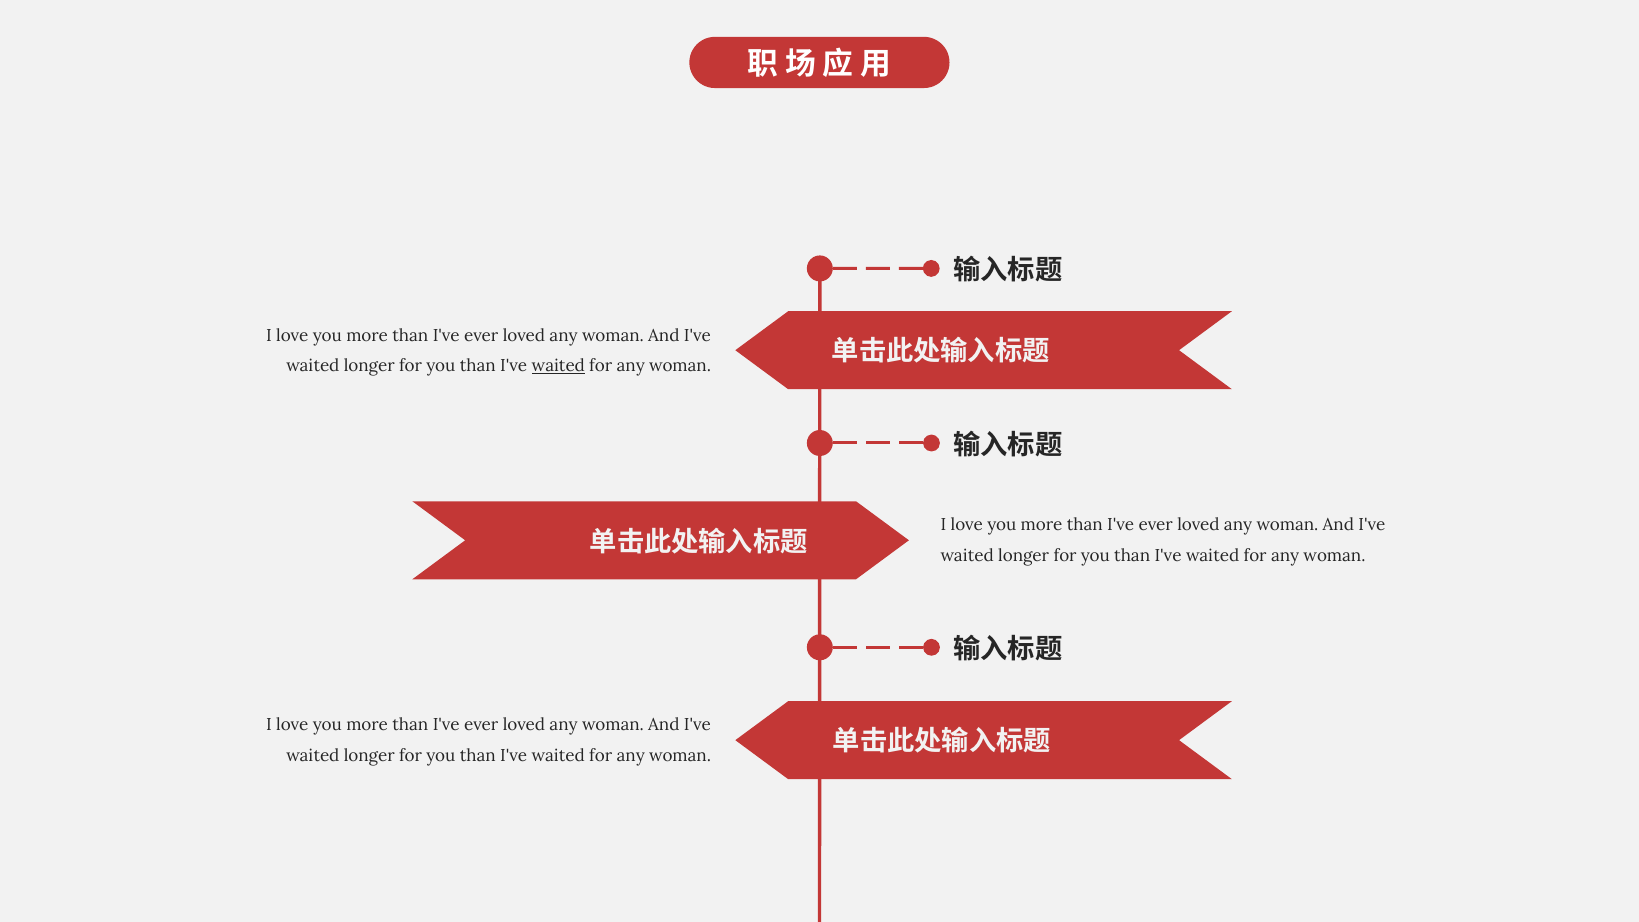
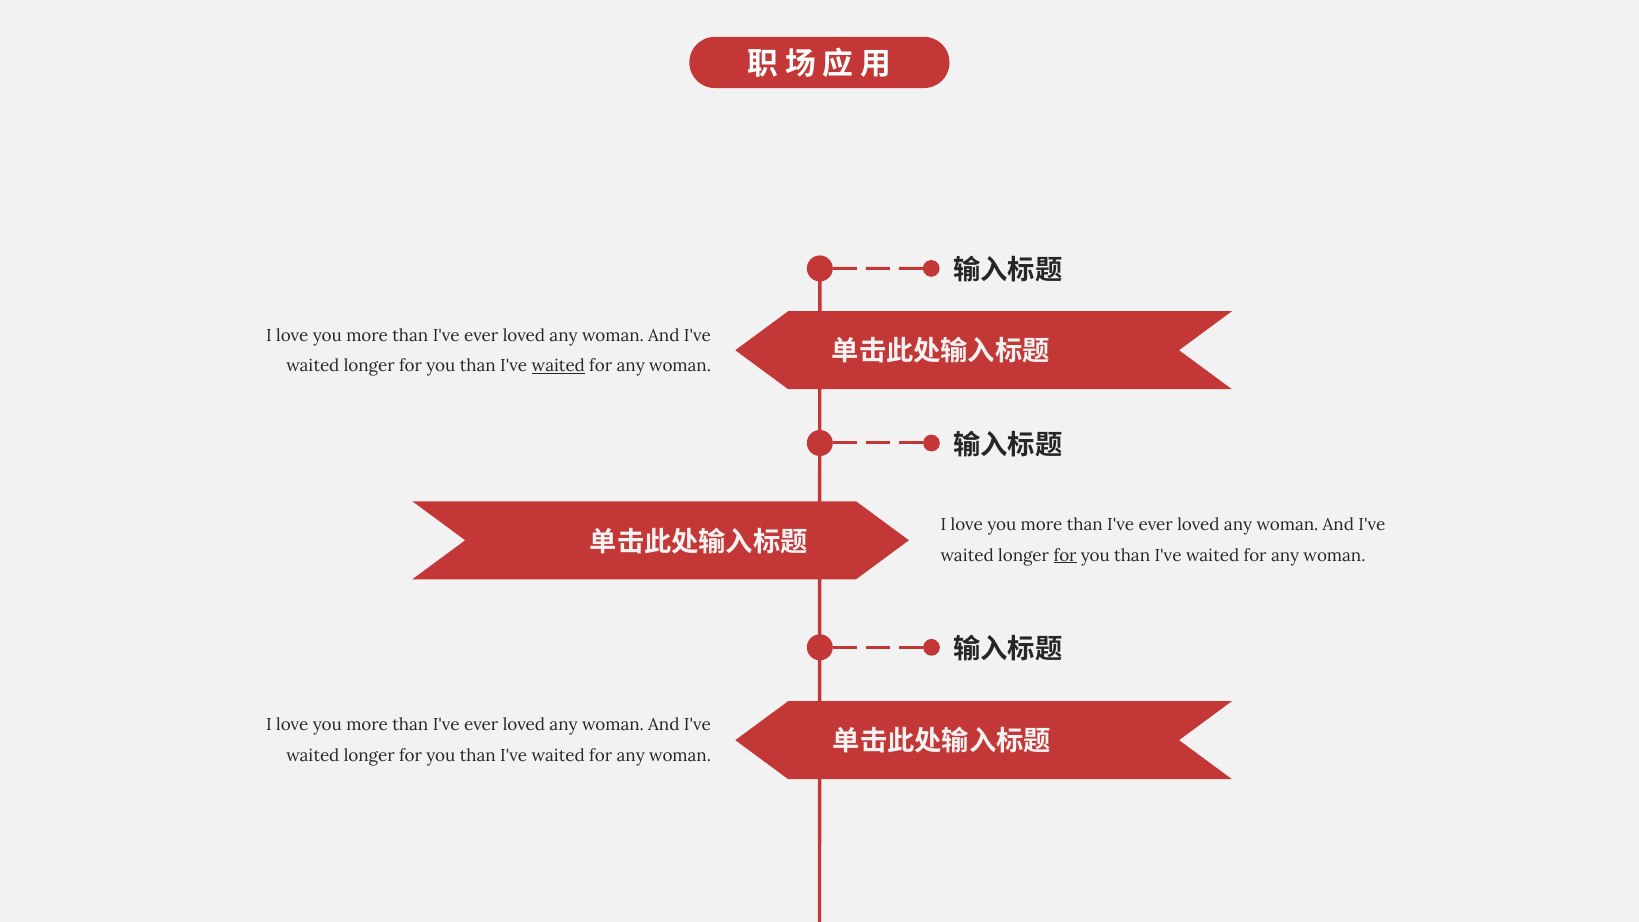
for underline: none -> present (1065, 556)
